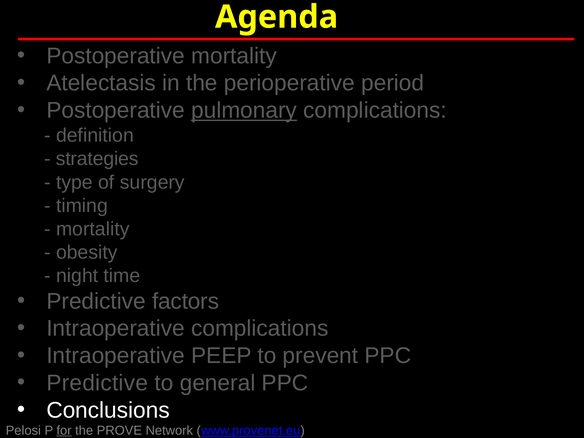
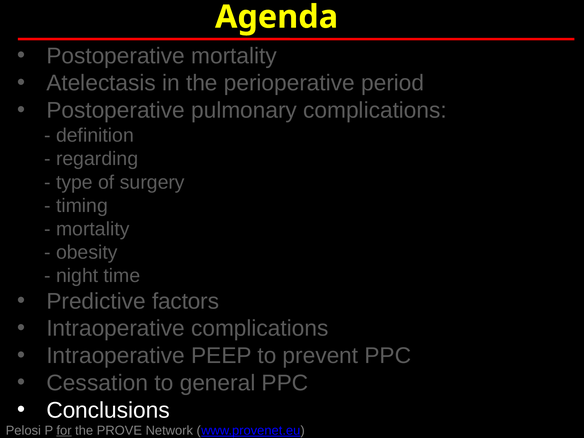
pulmonary underline: present -> none (244, 110)
strategies: strategies -> regarding (97, 159)
Predictive: Predictive -> Cessation (97, 383)
